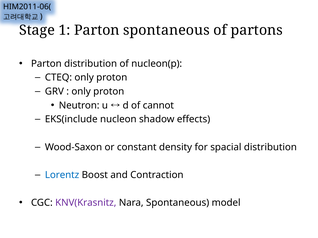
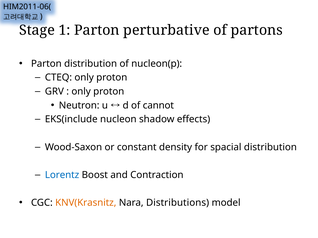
spontaneous: spontaneous -> perturbative (166, 30)
KNV(Krasnitz colour: purple -> orange (86, 203)
Nara Spontaneous: Spontaneous -> Distributions (178, 203)
